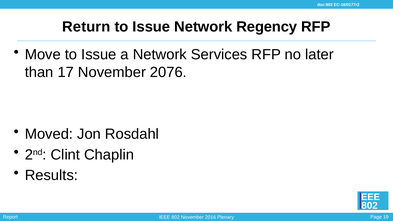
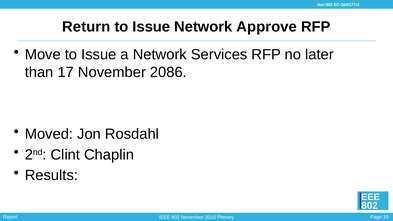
Regency: Regency -> Approve (267, 27)
2076: 2076 -> 2086 (168, 72)
